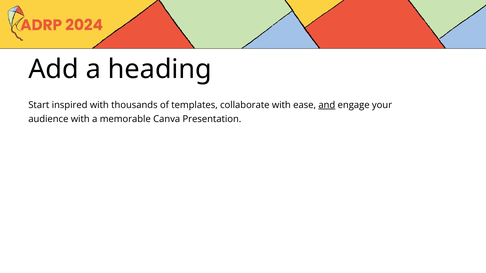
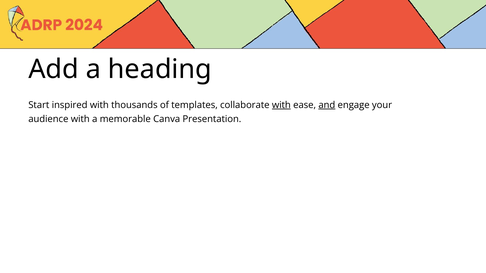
with underline: none -> present (281, 105)
